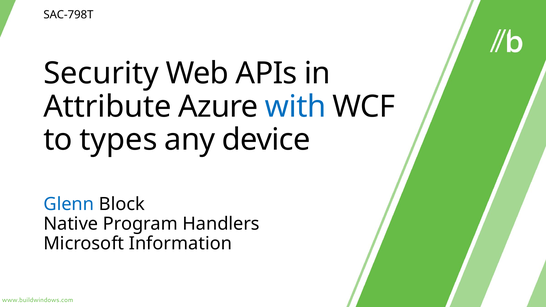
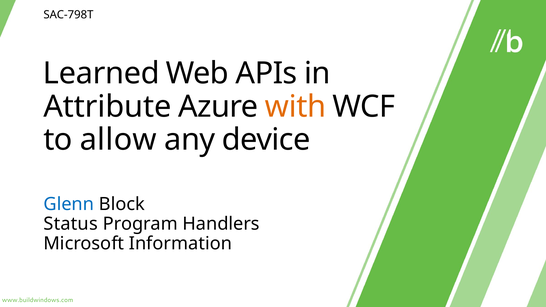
Security: Security -> Learned (101, 73)
with colour: blue -> orange (295, 107)
types: types -> allow (118, 140)
Native: Native -> Status (71, 224)
